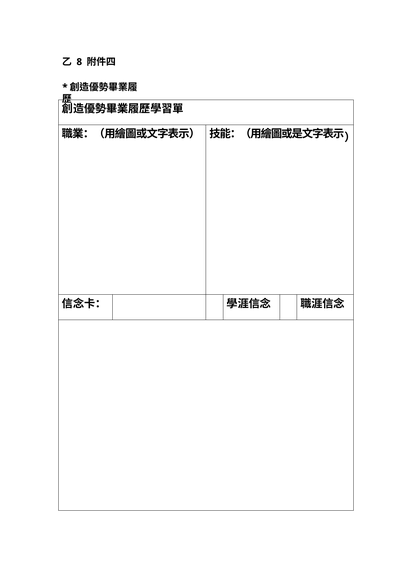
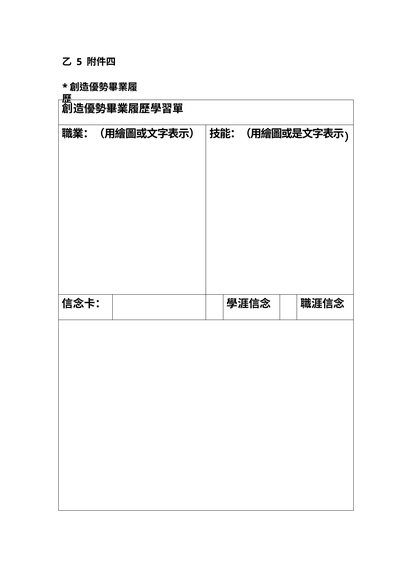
8: 8 -> 5 (79, 62)
